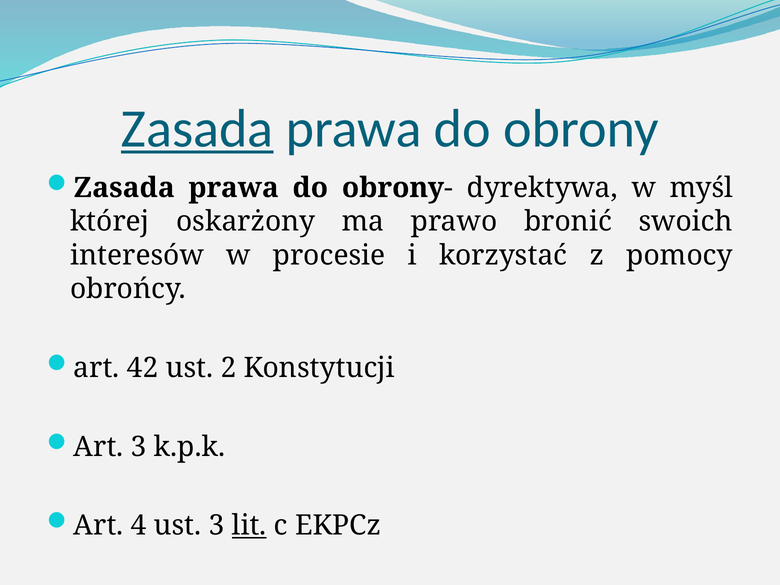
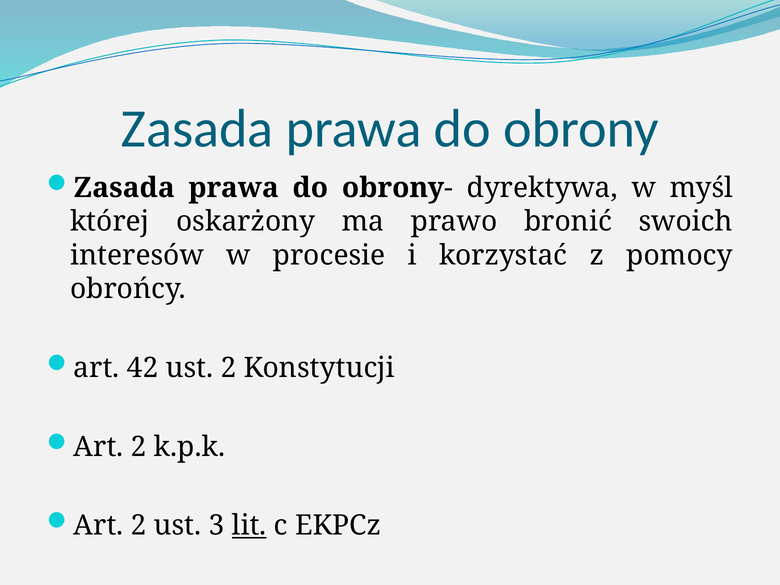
Zasada underline: present -> none (197, 129)
3: 3 -> 2 (139, 447)
4: 4 -> 2 (139, 526)
